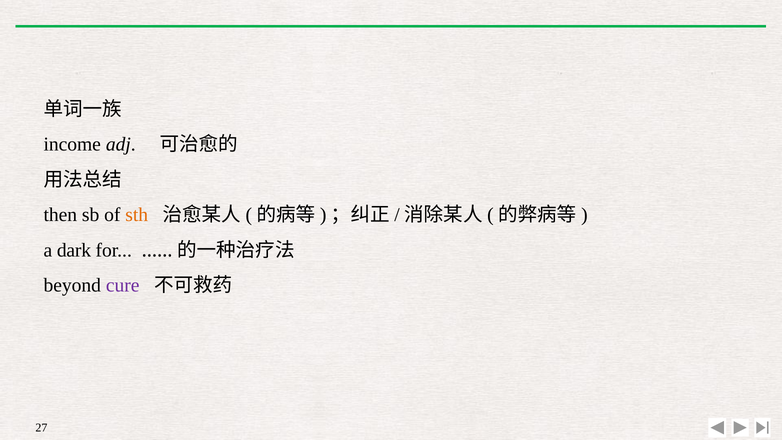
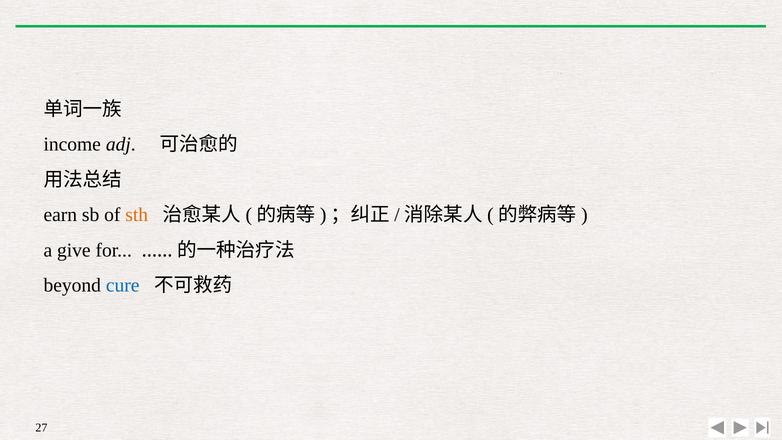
then: then -> earn (60, 215)
dark: dark -> give (74, 250)
cure colour: purple -> blue (123, 285)
